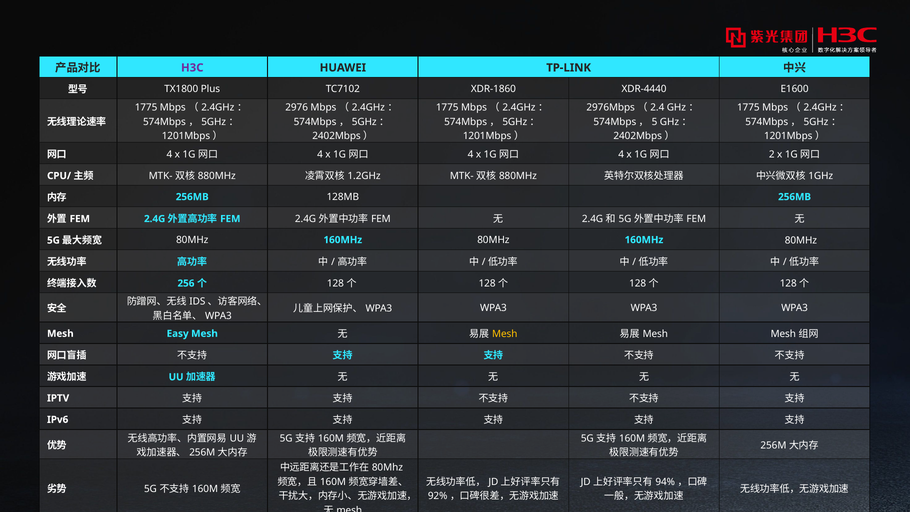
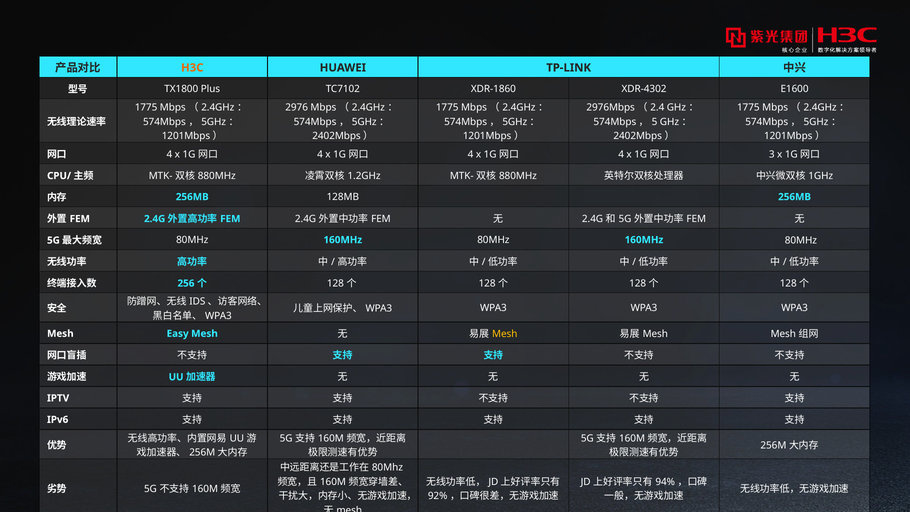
H3C colour: purple -> orange (192, 68)
XDR-4440: XDR-4440 -> XDR-4302 (644, 89)
2: 2 -> 3 (772, 154)
